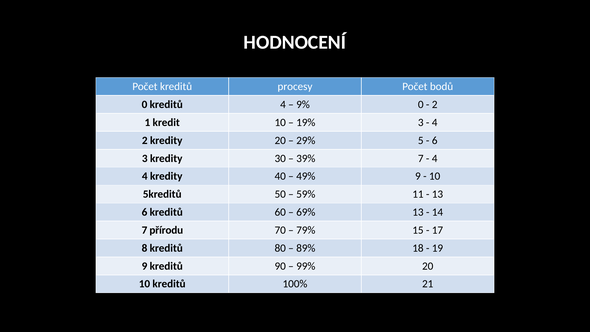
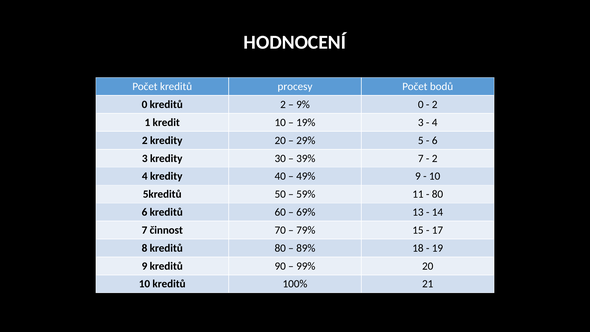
kreditů 4: 4 -> 2 (283, 104)
4: 4 -> 2 (435, 158)
13: 13 -> 80 (437, 194)
přírodu: přírodu -> činnost (166, 230)
